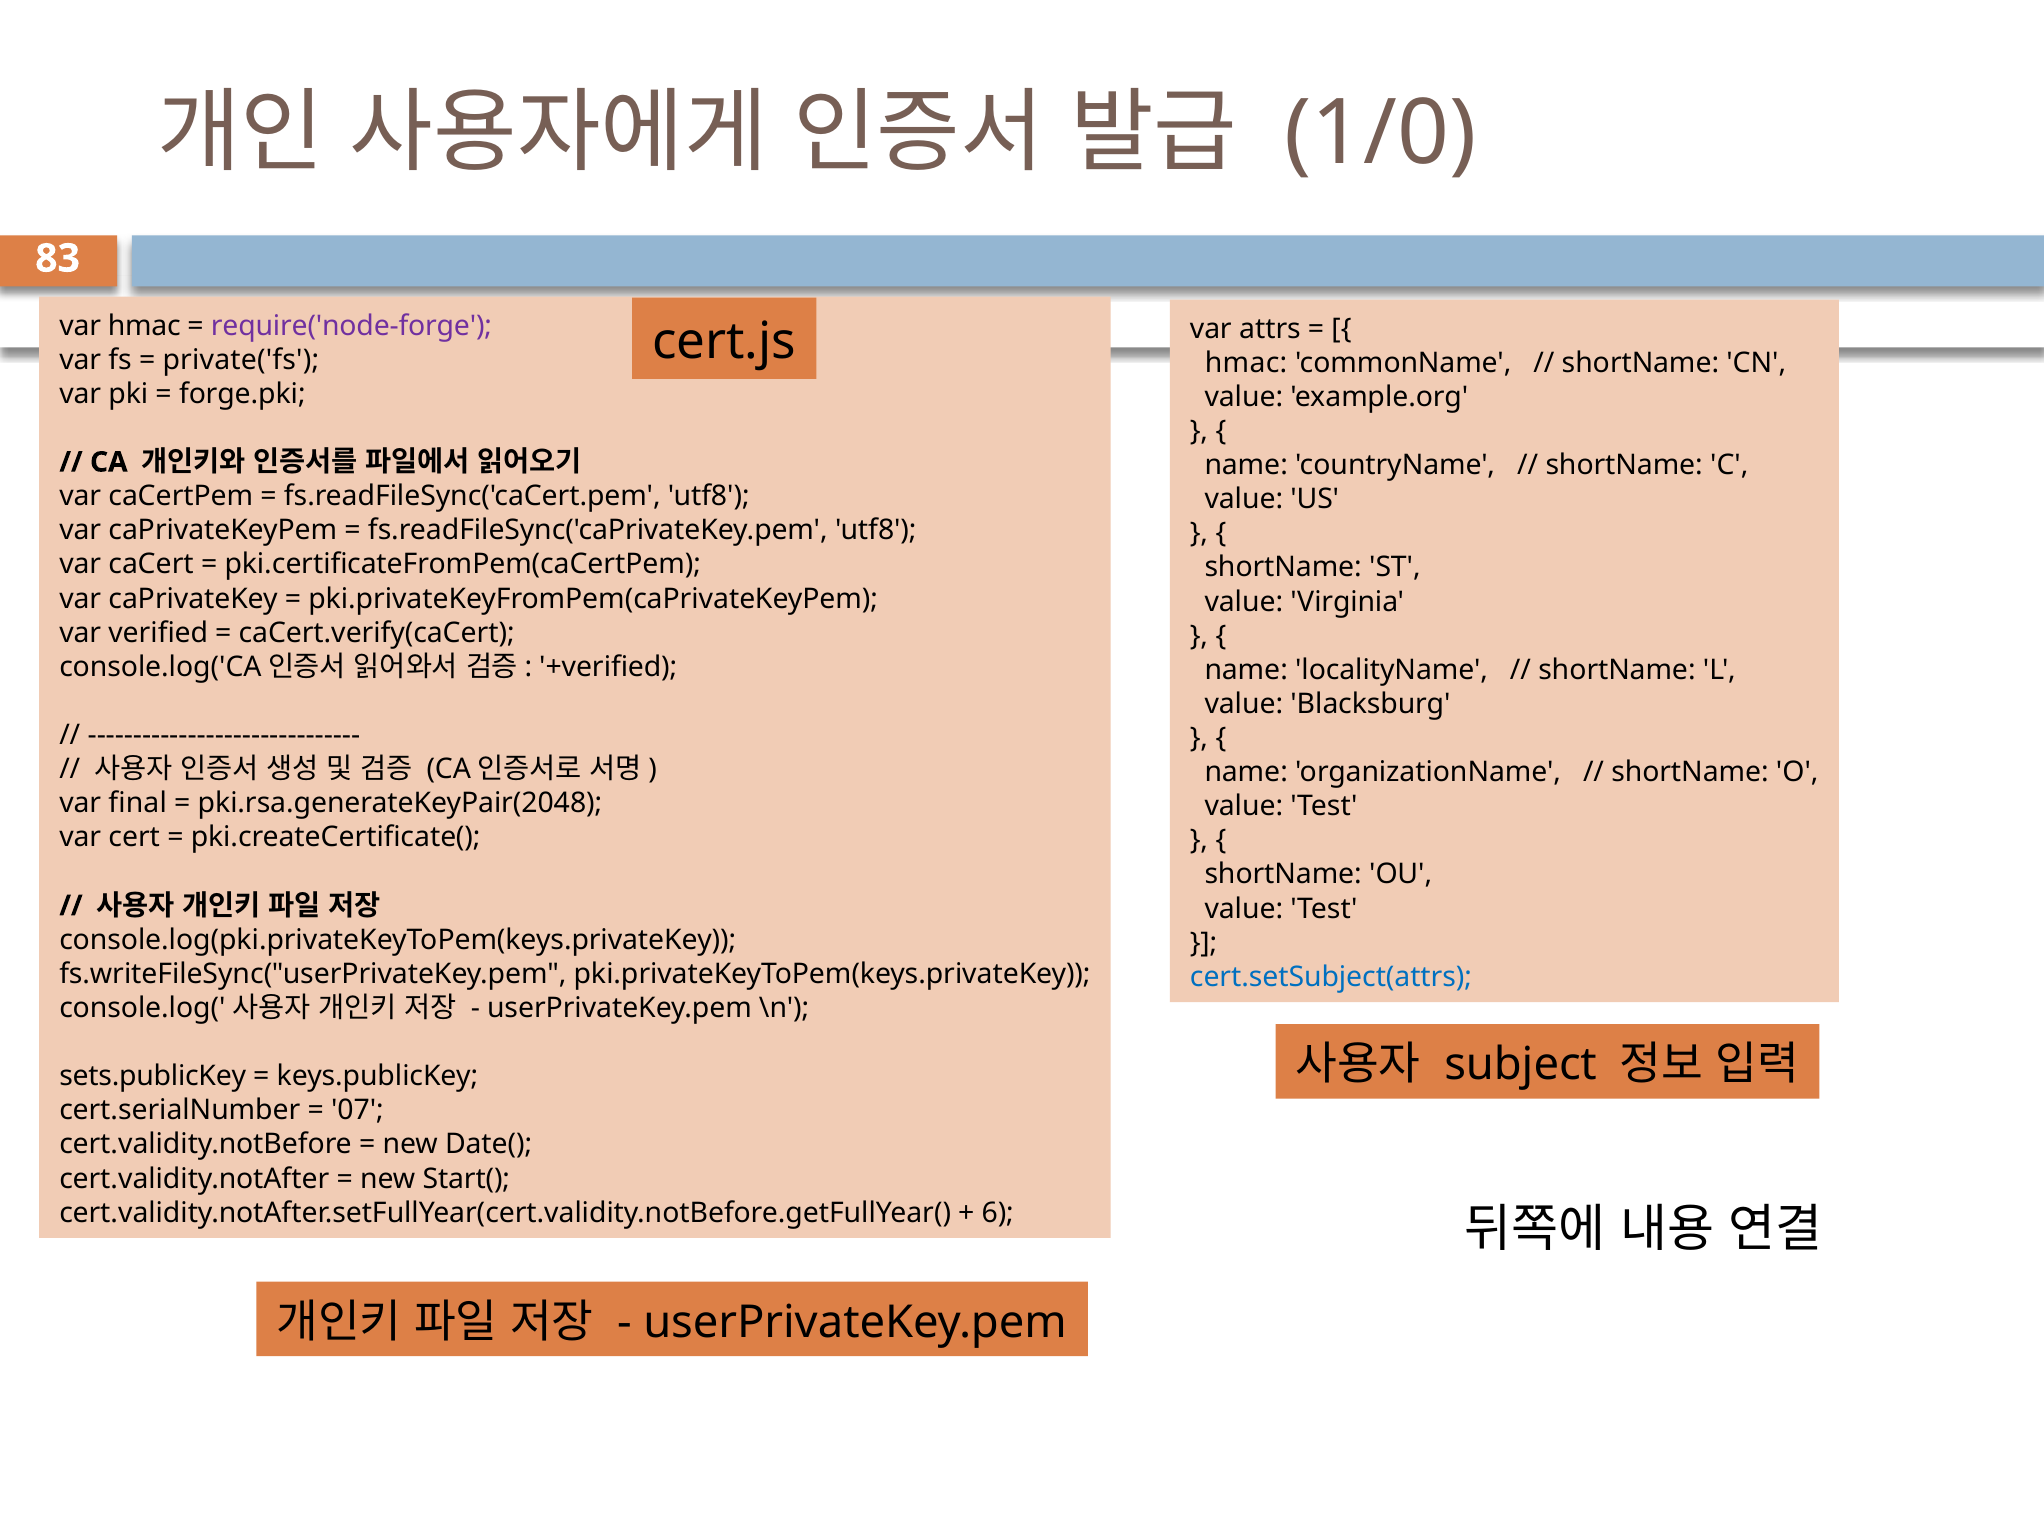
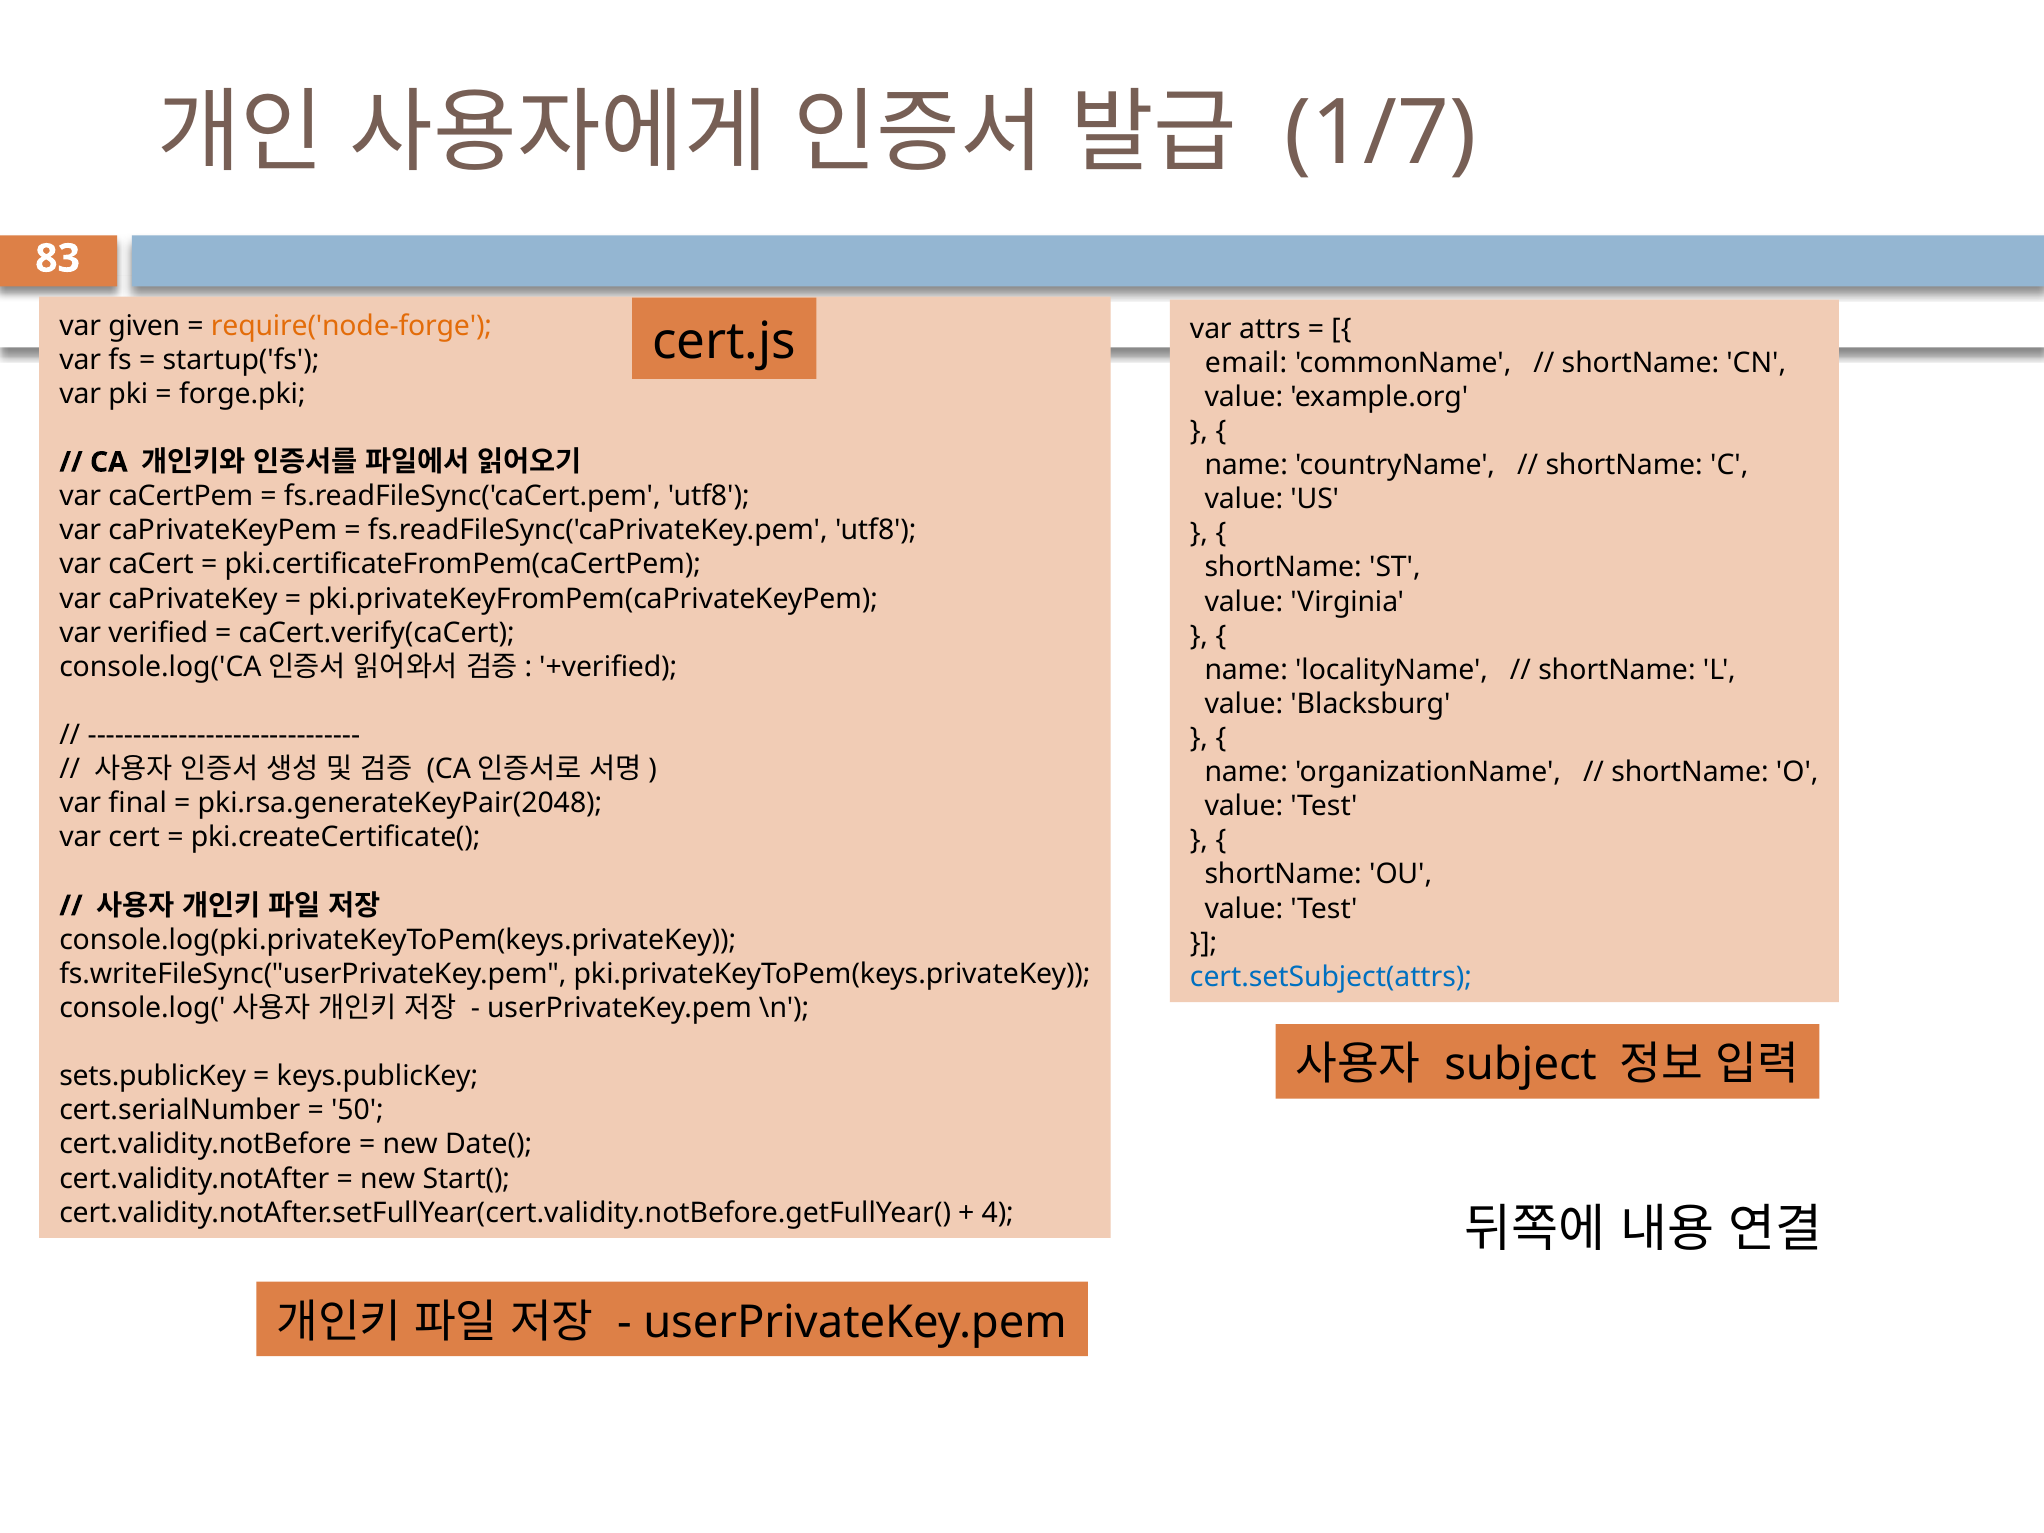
1/0: 1/0 -> 1/7 (1381, 133)
var hmac: hmac -> given (144, 326)
require('node-forge colour: purple -> orange (351, 326)
private('fs: private('fs -> startup('fs (241, 360)
hmac: hmac -> email (1246, 363)
07: 07 -> 50 (357, 1110)
6: 6 -> 4 (998, 1213)
